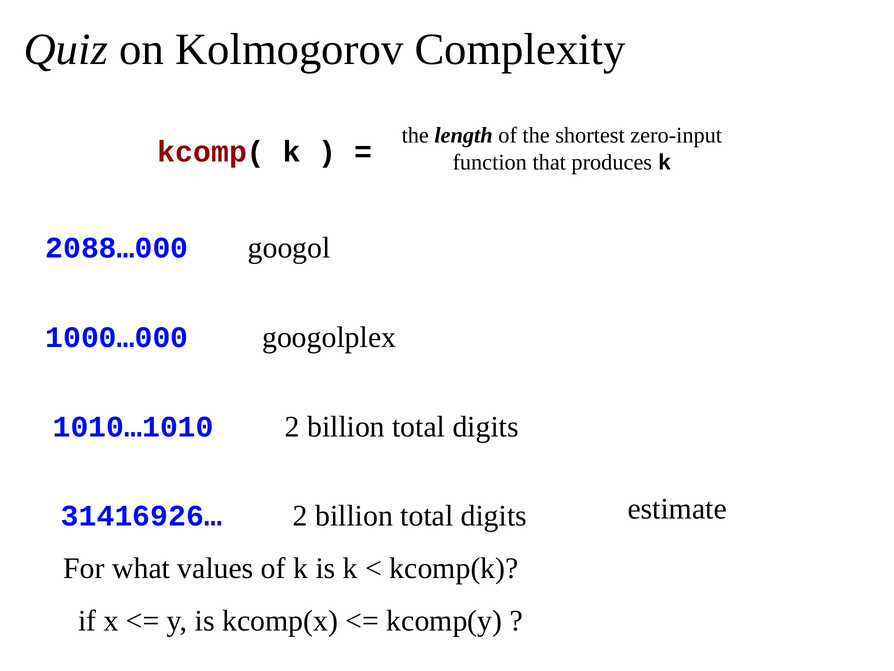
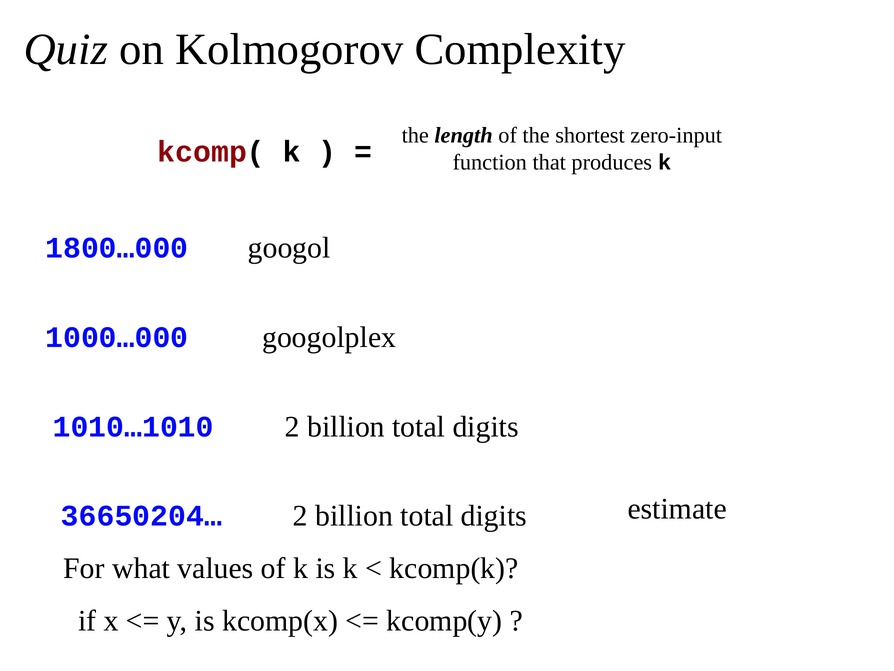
2088…000: 2088…000 -> 1800…000 (117, 248)
31416926…: 31416926… -> 36650204… (141, 516)
